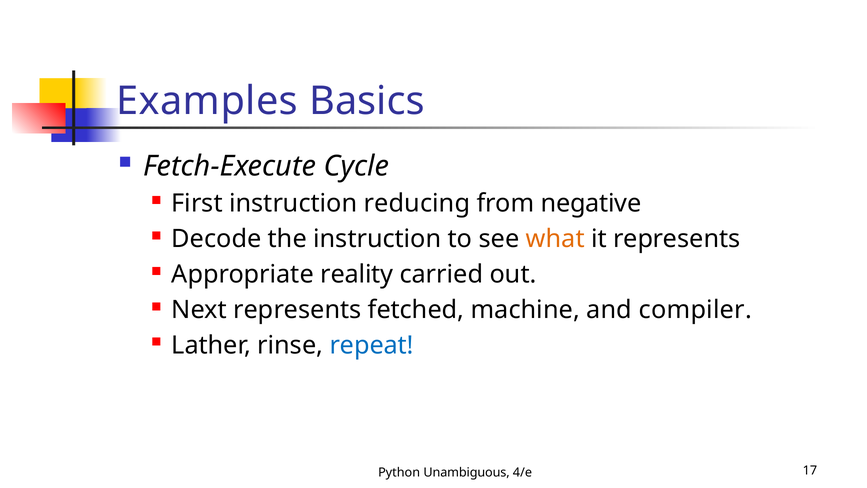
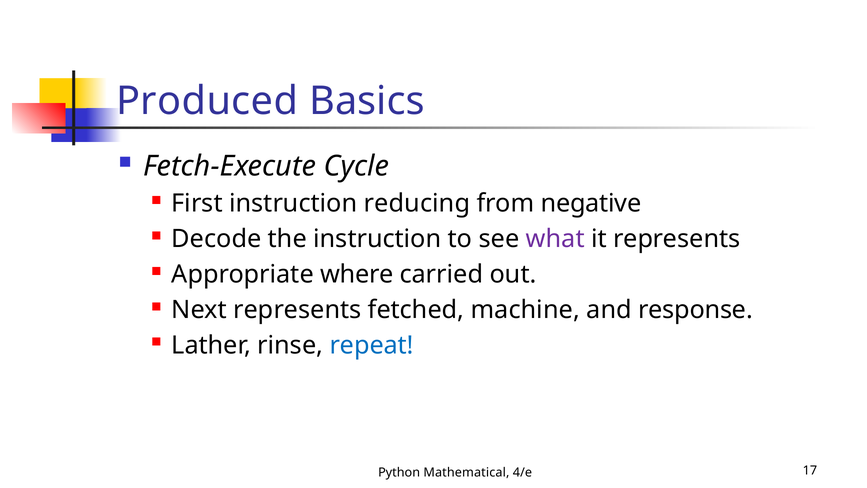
Examples: Examples -> Produced (207, 101)
what colour: orange -> purple (555, 239)
reality: reality -> where (357, 274)
compiler: compiler -> response (696, 310)
Unambiguous: Unambiguous -> Mathematical (466, 472)
